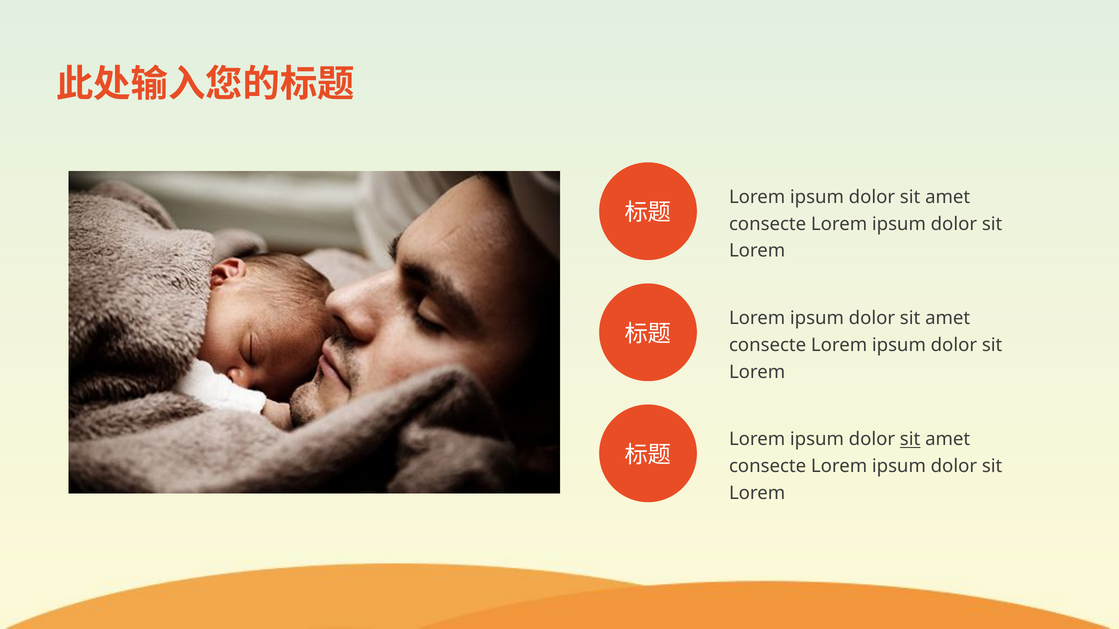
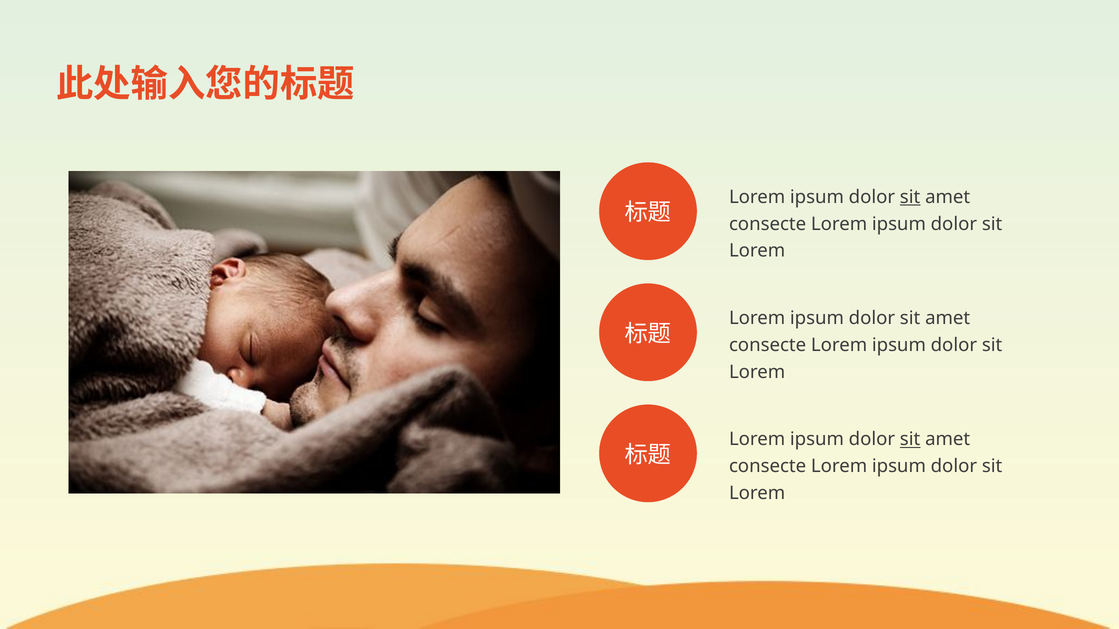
sit underline: none -> present (910, 197)
